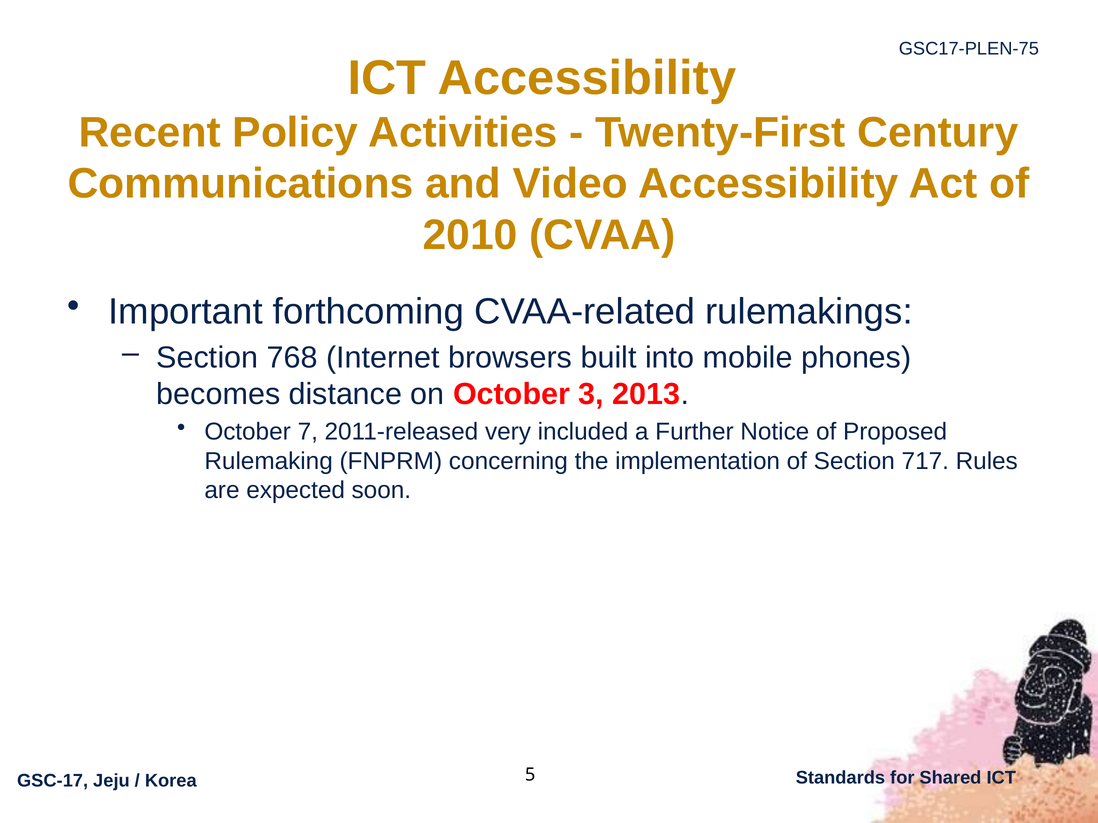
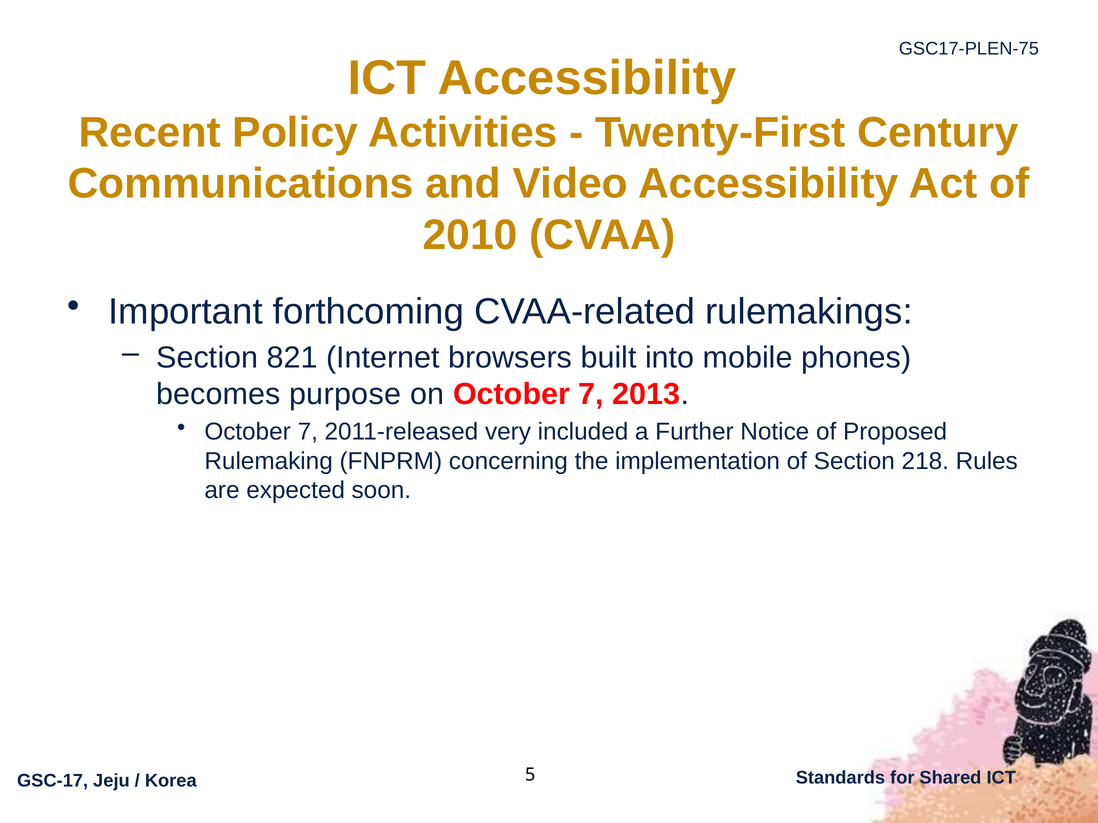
768: 768 -> 821 (292, 358)
distance: distance -> purpose (345, 395)
on October 3: 3 -> 7 (591, 395)
717: 717 -> 218 (925, 461)
